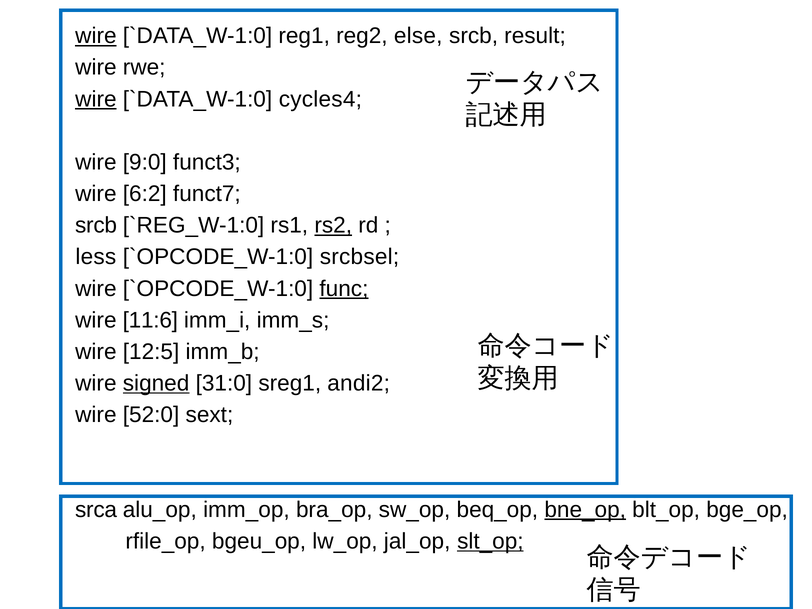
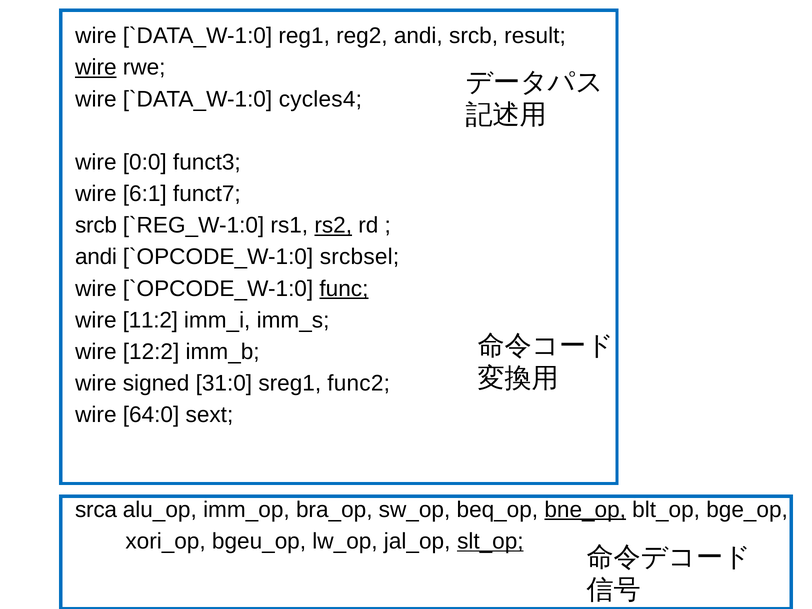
wire underline: present -> none (96, 36)
reg2 else: else -> andi (418, 36)
wire underline: none -> present (96, 68)
wire underline: present -> none (96, 99)
9:0: 9:0 -> 0:0 (145, 162)
6:2: 6:2 -> 6:1 (145, 194)
less: less -> andi (96, 257)
11:6: 11:6 -> 11:2 (150, 320)
12:5: 12:5 -> 12:2 (151, 352)
signed underline: present -> none (156, 383)
andi2: andi2 -> func2 (359, 383)
52:0: 52:0 -> 64:0 (151, 415)
rfile_op: rfile_op -> xori_op (166, 541)
